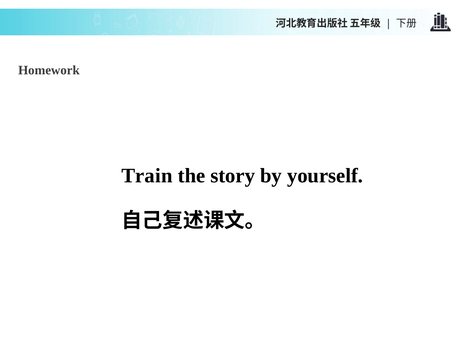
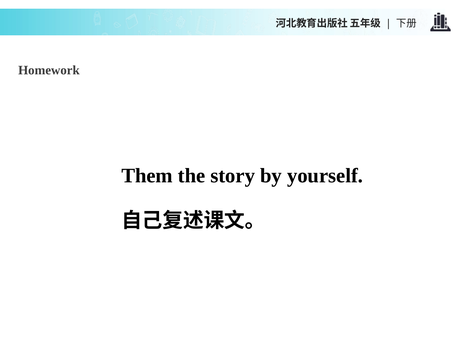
Train: Train -> Them (147, 175)
